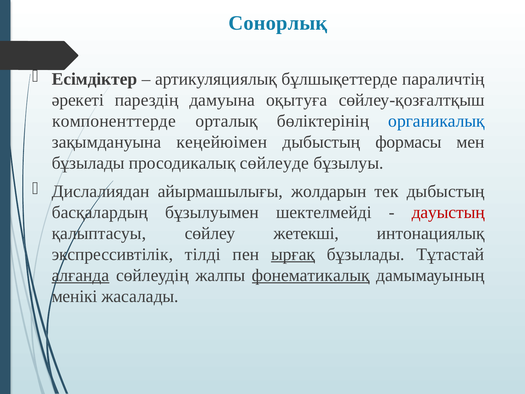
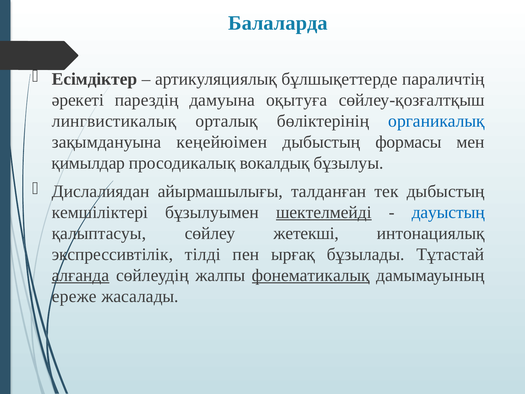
Сонорлық: Сонорлық -> Балаларда (278, 23)
компоненттерде: компоненттерде -> лингвистикалық (114, 121)
бұзылады: бұзылады -> қимылдар (88, 163)
сөйлеуде: сөйлеуде -> вокалдық (275, 163)
жолдарын: жолдарын -> талданған (329, 191)
басқалардың: басқалардың -> кемшіліктері (100, 212)
шектелмейді underline: none -> present (324, 212)
дауыстың colour: red -> blue (448, 212)
ырғақ underline: present -> none (293, 254)
менікі: менікі -> ереже (74, 296)
